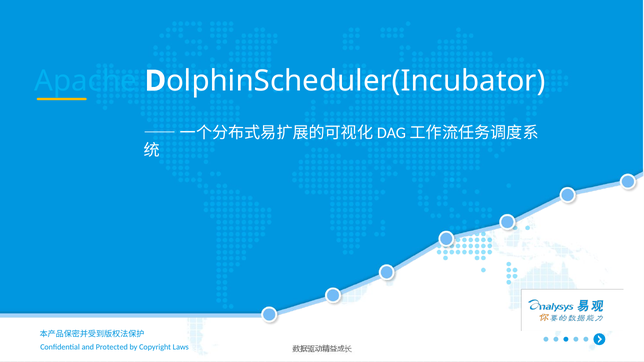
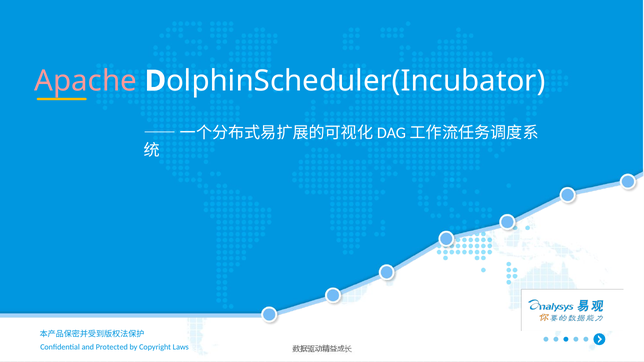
Apache colour: light blue -> pink (86, 81)
